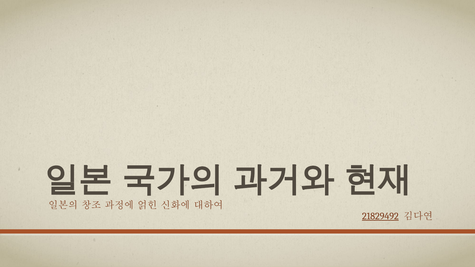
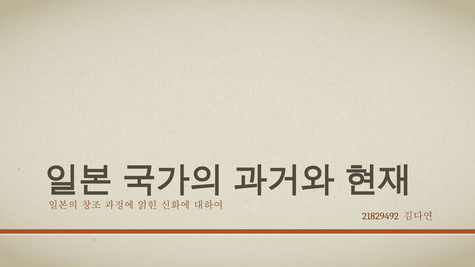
21829492 underline: present -> none (380, 216)
